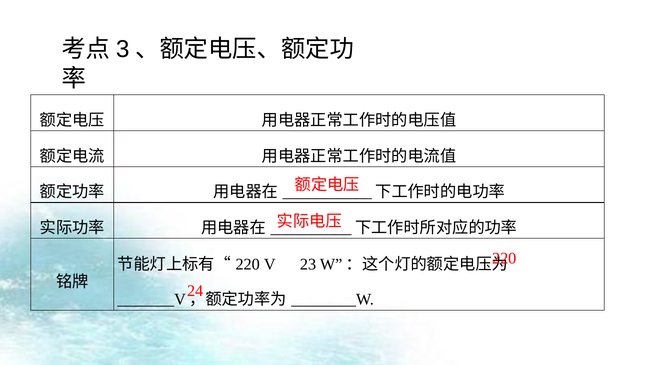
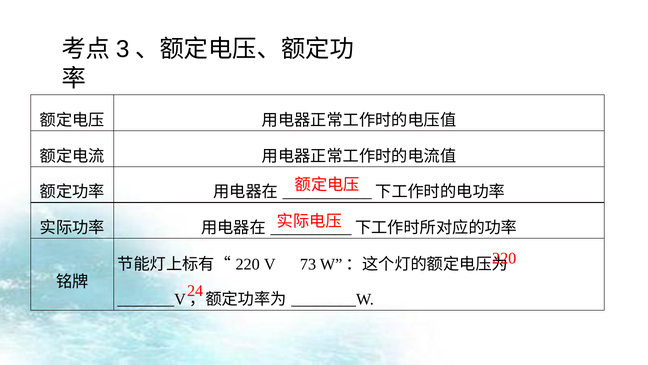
23: 23 -> 73 (308, 264)
